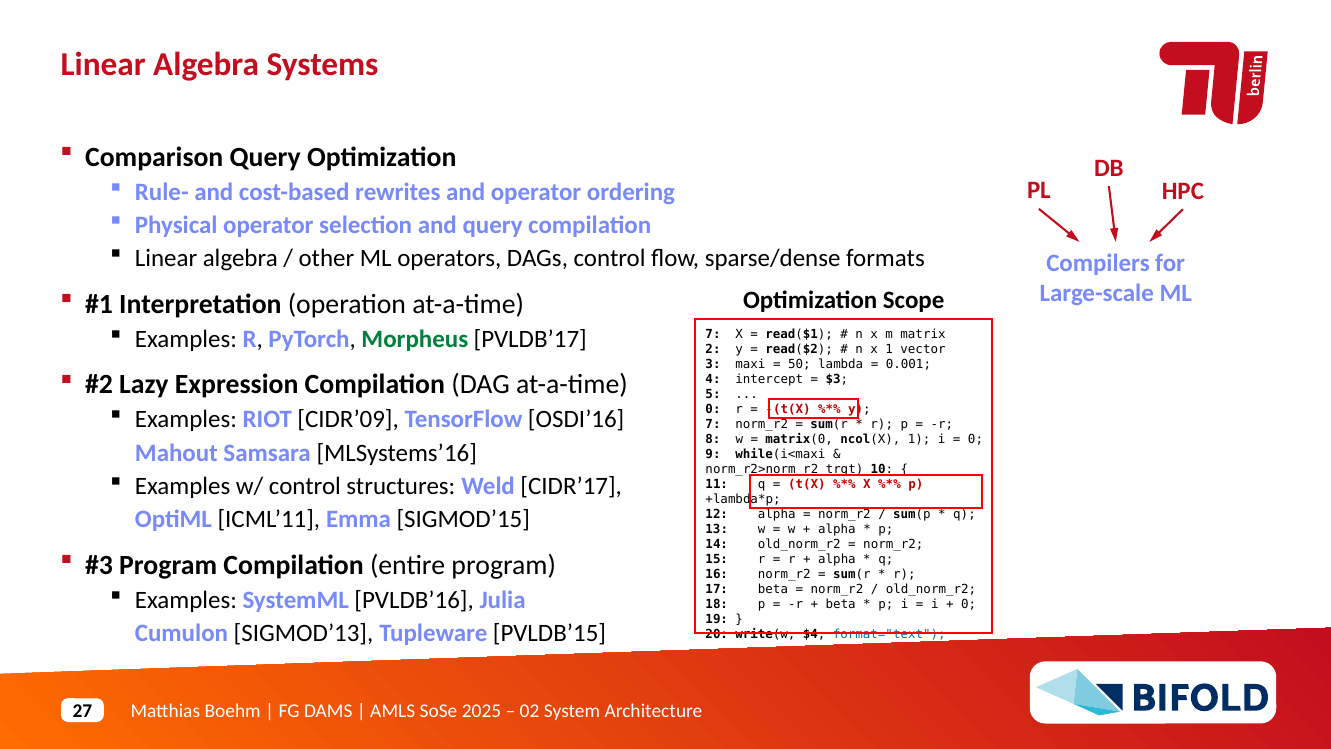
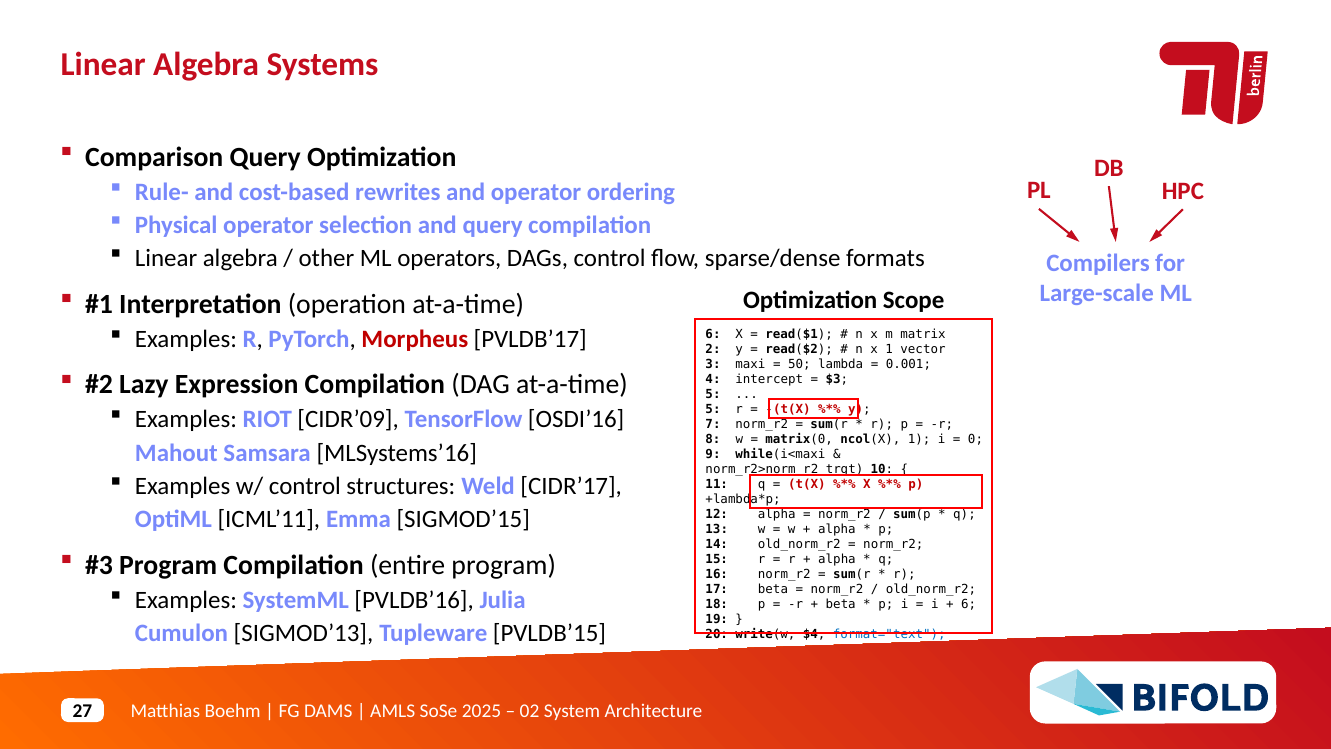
Morpheus colour: green -> red (415, 339)
7: 7 -> 6 (713, 334)
0: 0 -> 5 (713, 409)
0: 0 -> 6 (969, 604)
